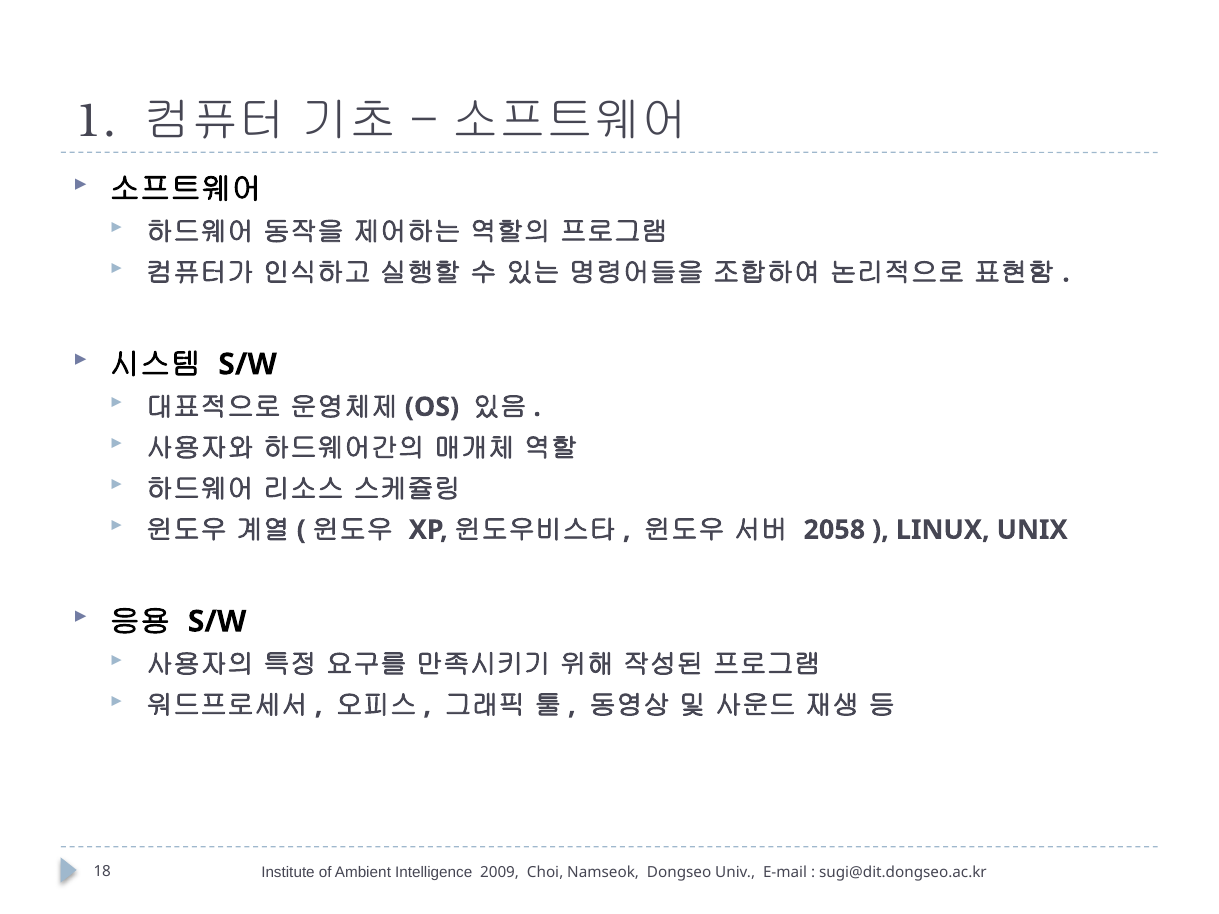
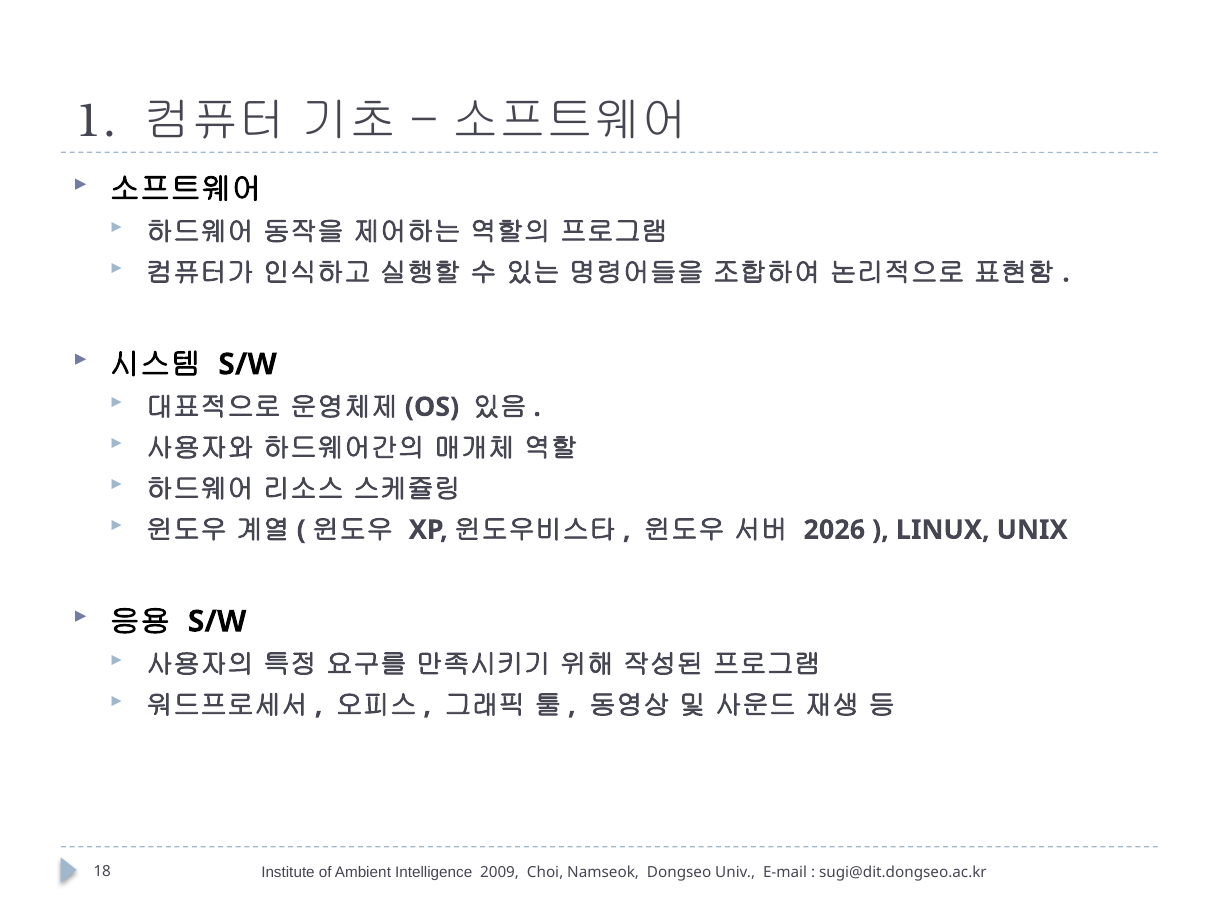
2058: 2058 -> 2026 (834, 530)
